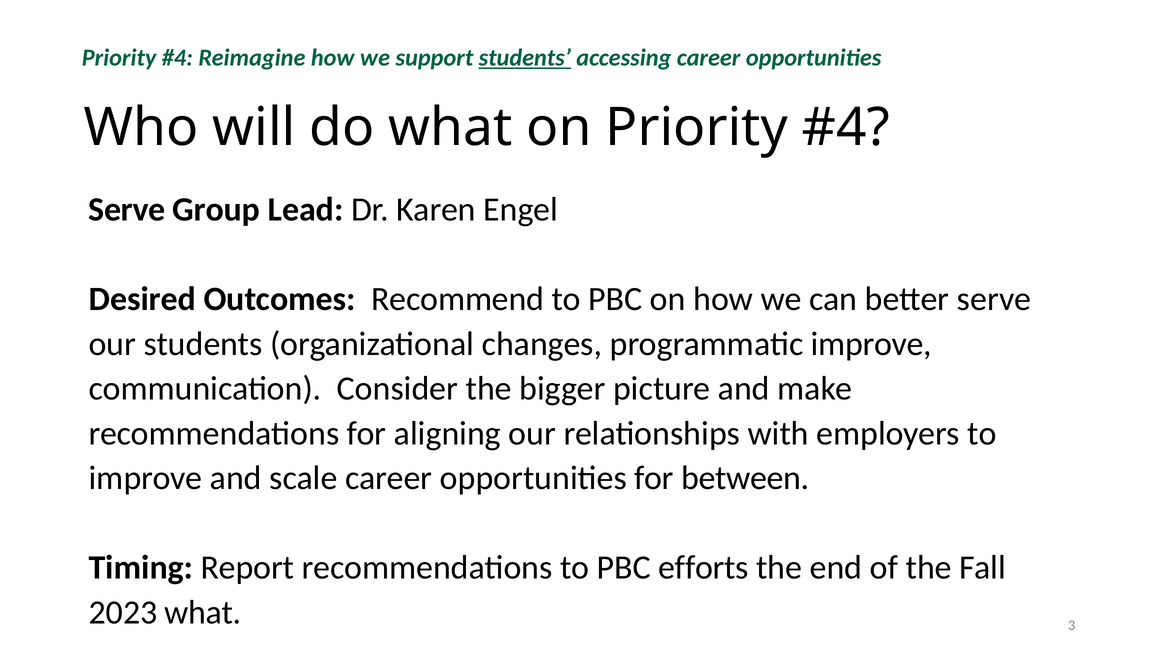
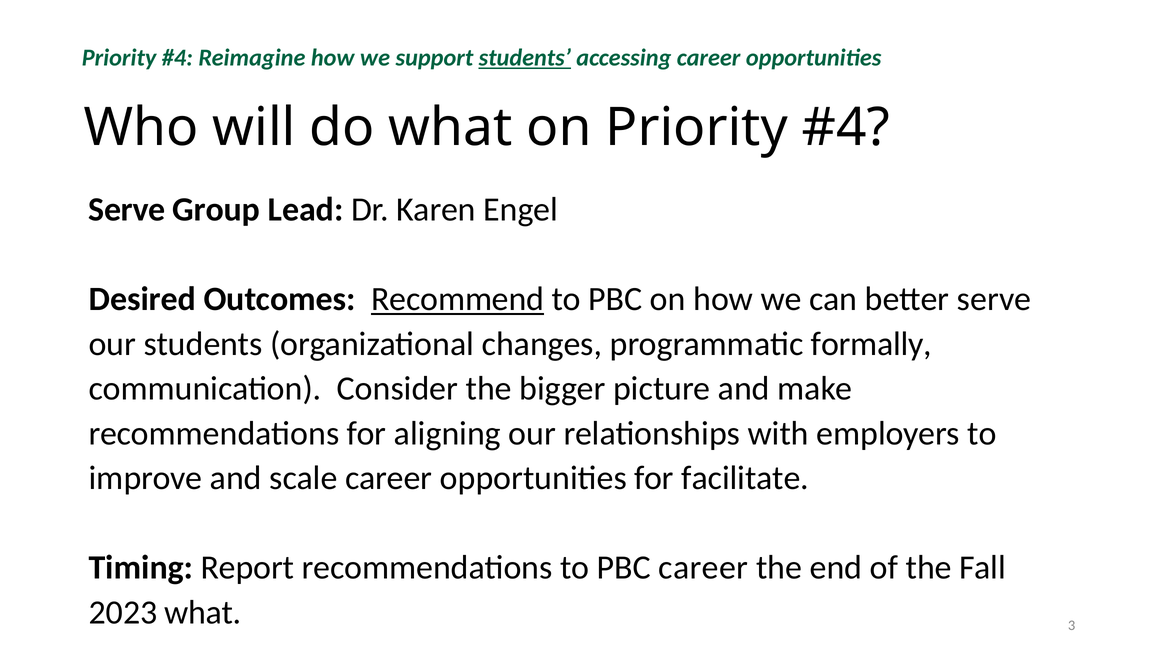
Recommend underline: none -> present (458, 299)
programmatic improve: improve -> formally (871, 344)
between: between -> facilitate (745, 478)
PBC efforts: efforts -> career (703, 567)
